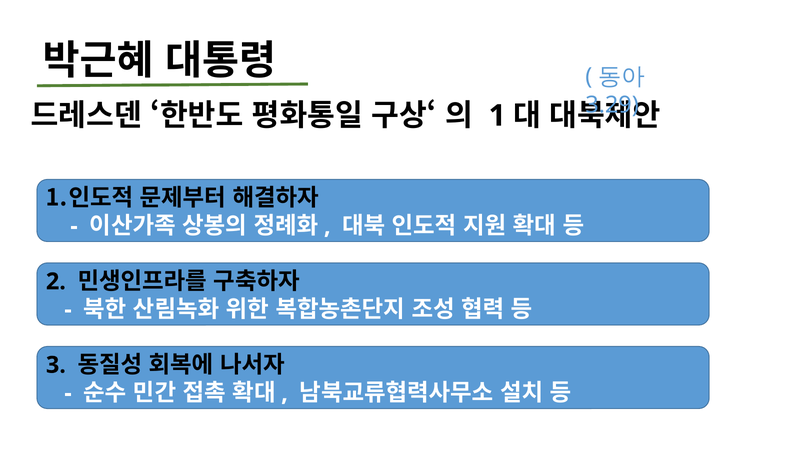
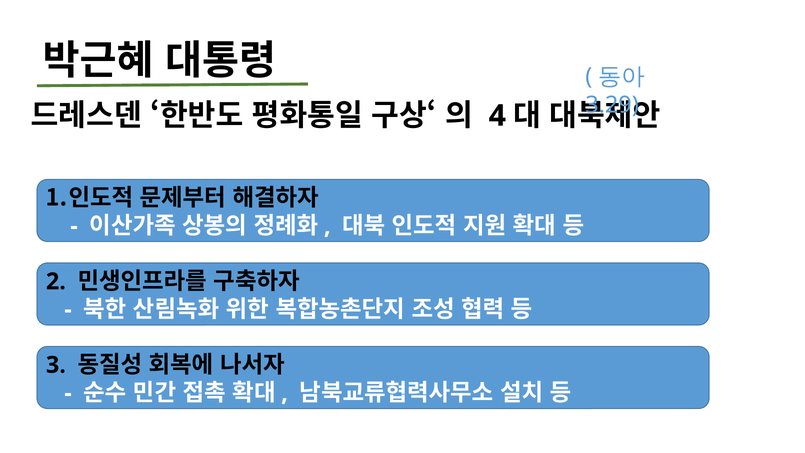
1: 1 -> 4 (497, 116)
